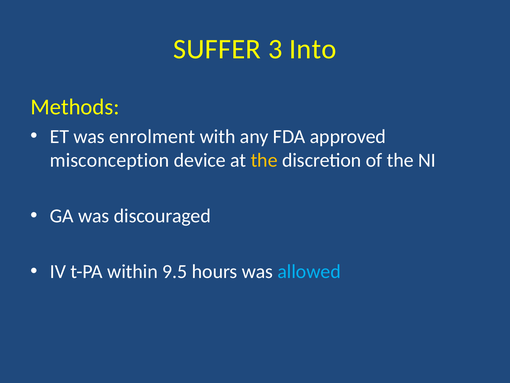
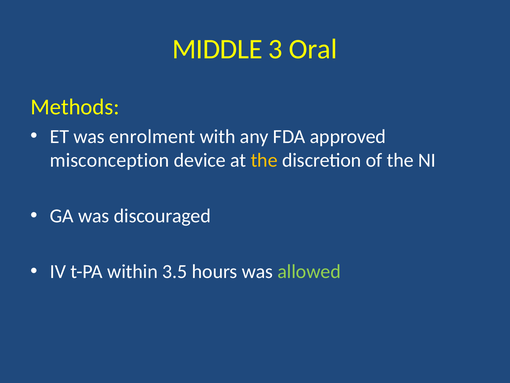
SUFFER: SUFFER -> MIDDLE (217, 49)
Into: Into -> Oral (313, 49)
9.5: 9.5 -> 3.5 (175, 271)
allowed colour: light blue -> light green (309, 271)
